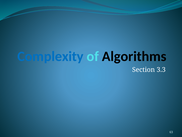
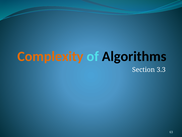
Complexity colour: blue -> orange (50, 56)
